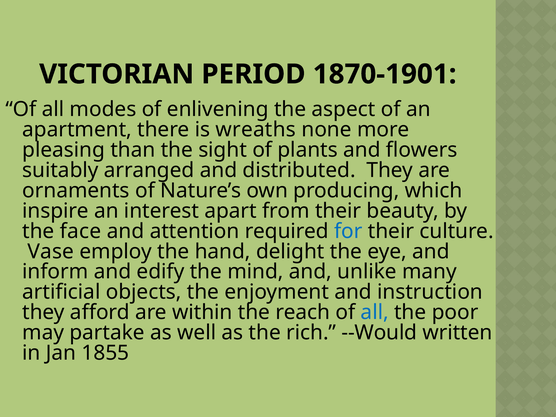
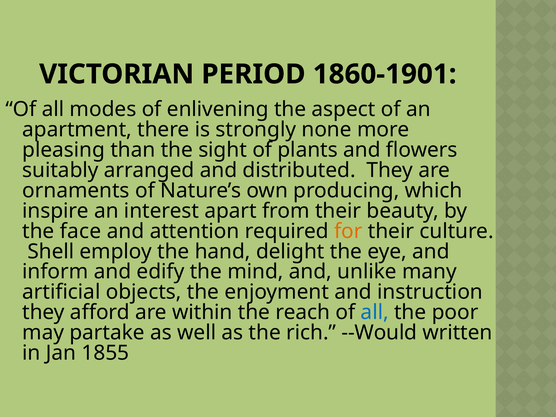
1870-1901: 1870-1901 -> 1860-1901 (385, 74)
wreaths: wreaths -> strongly (256, 130)
for colour: blue -> orange (348, 231)
Vase: Vase -> Shell (51, 251)
